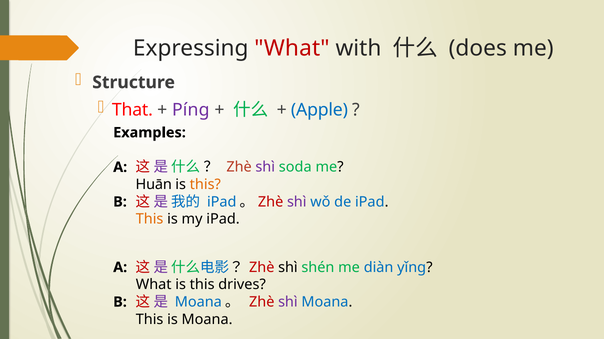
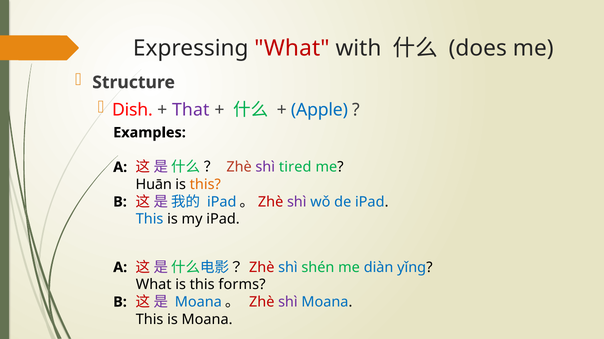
That: That -> Dish (132, 110)
Píng: Píng -> That (191, 110)
soda: soda -> tired (295, 168)
This colour: orange -> blue (150, 220)
shì colour: black -> blue (288, 268)
drives: drives -> forms (242, 285)
